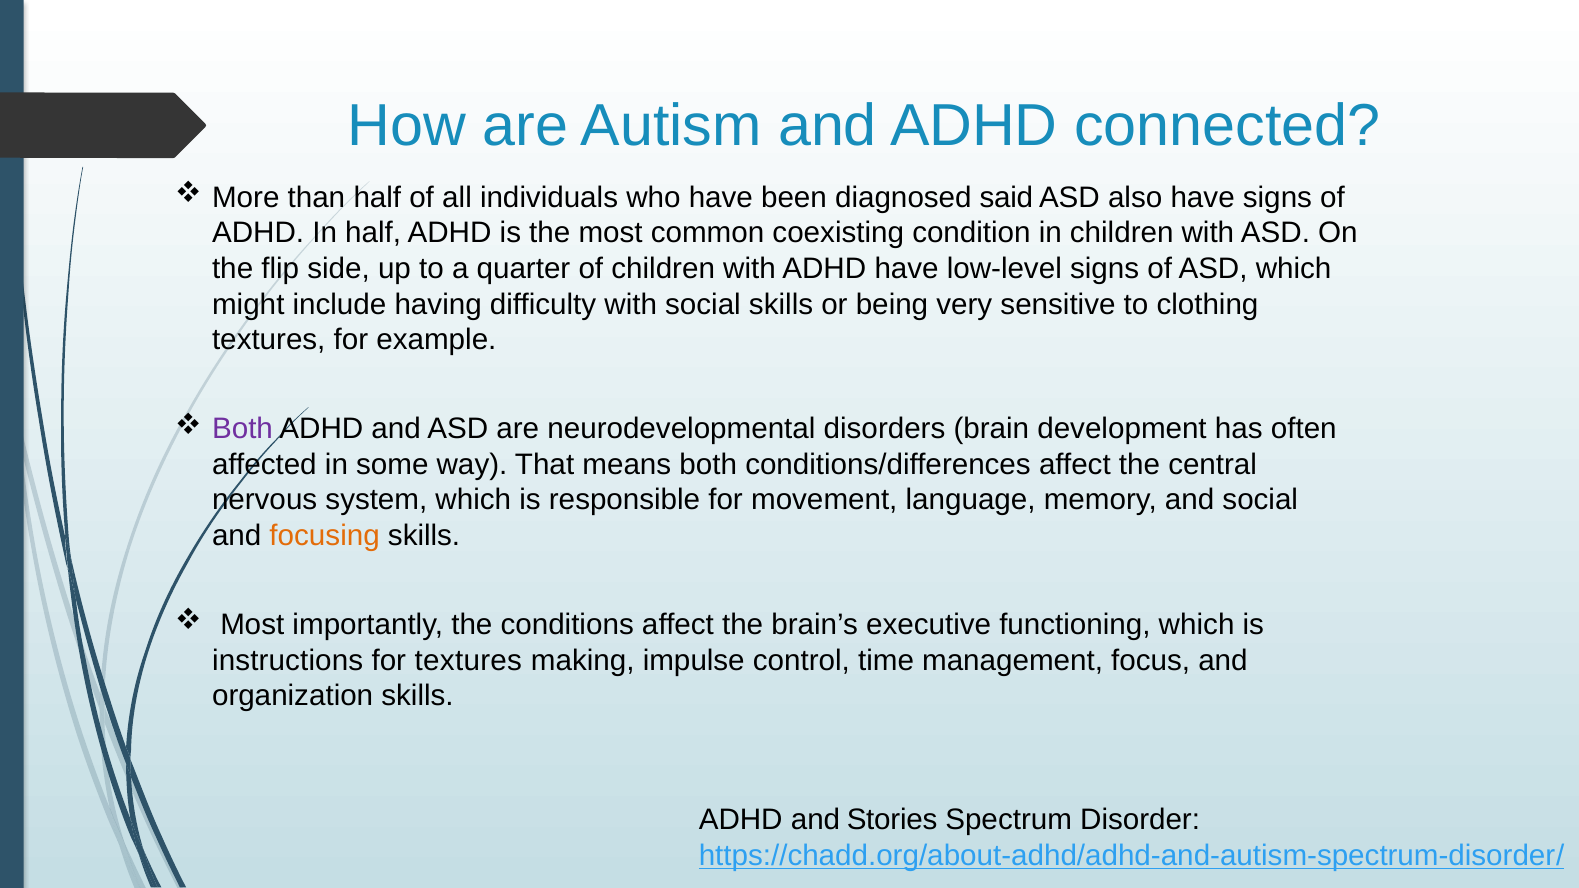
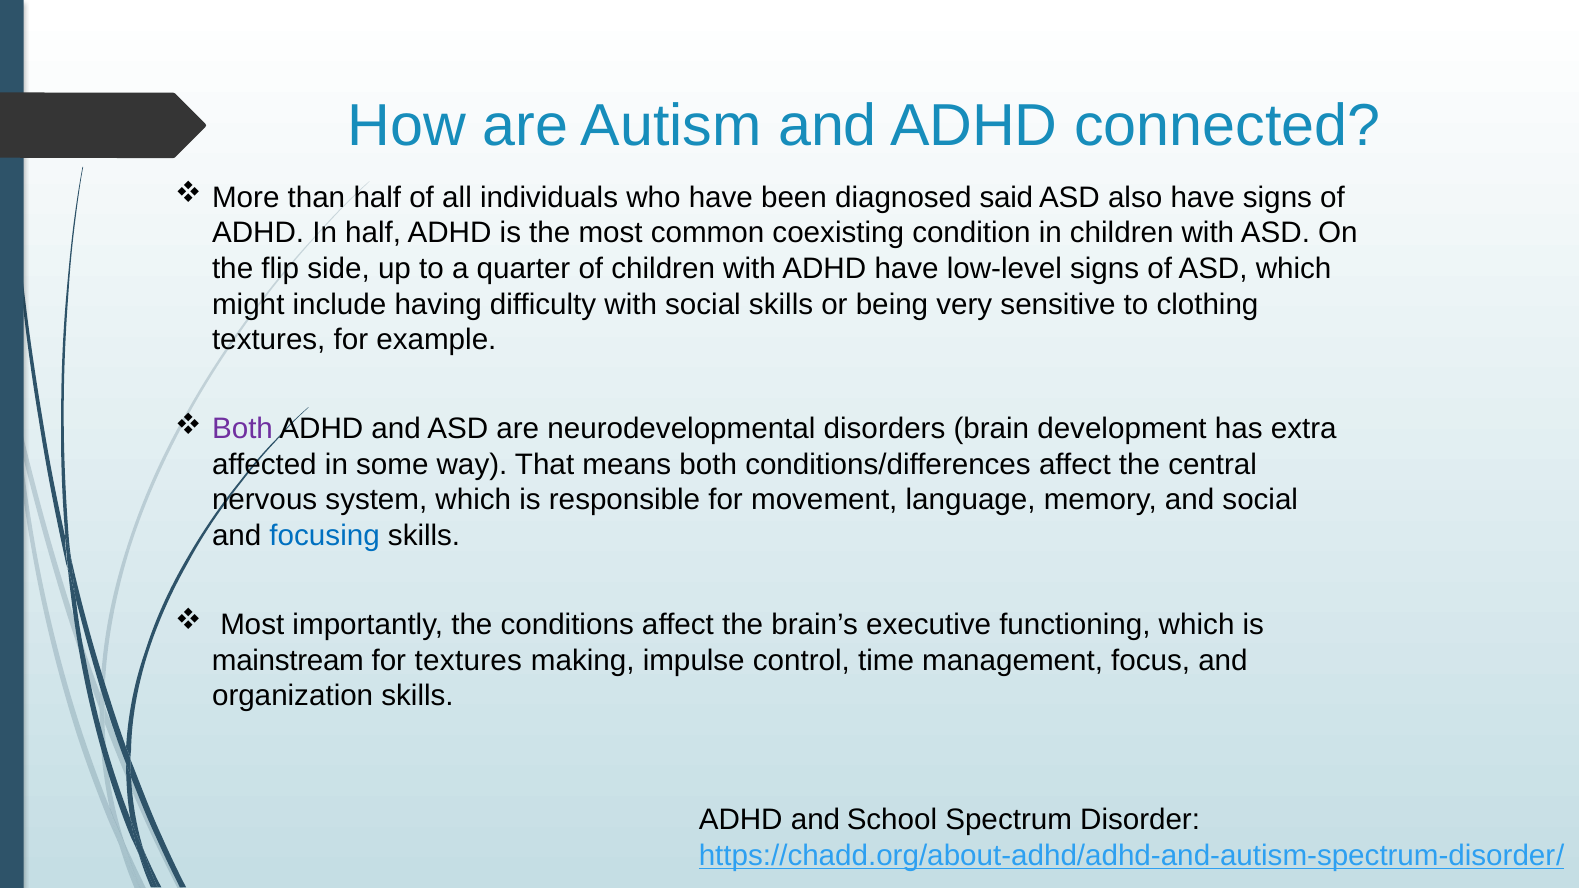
often: often -> extra (1304, 429)
focusing colour: orange -> blue (325, 536)
instructions: instructions -> mainstream (288, 660)
Stories: Stories -> School (892, 820)
